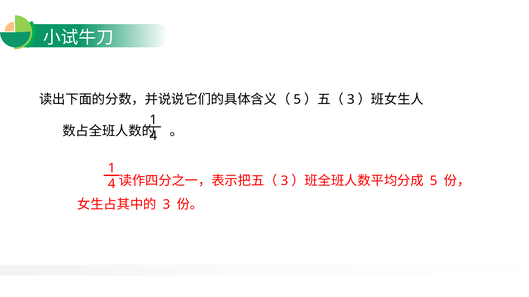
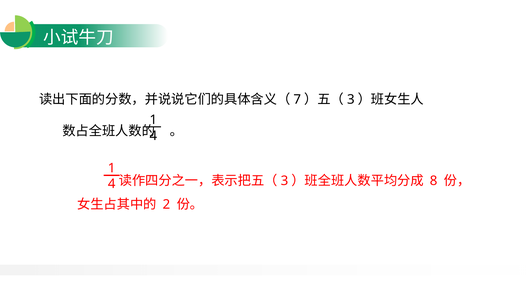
5: 5 -> 7 (297, 100)
5: 5 -> 8 (434, 181)
3: 3 -> 2 (166, 205)
